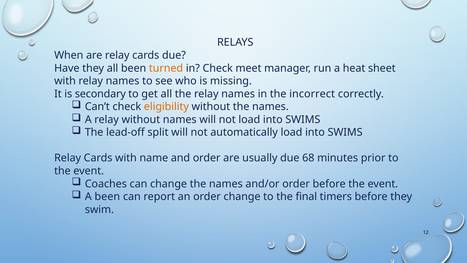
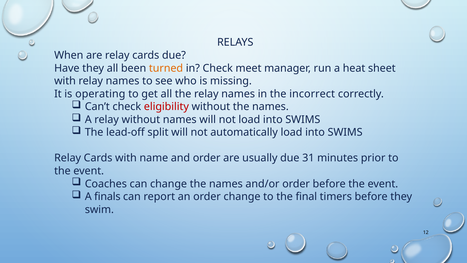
secondary: secondary -> operating (100, 94)
eligibility colour: orange -> red (166, 107)
68: 68 -> 31 (308, 158)
A been: been -> finals (107, 196)
